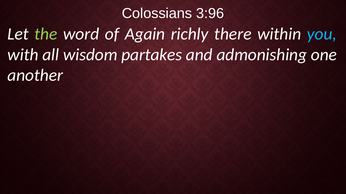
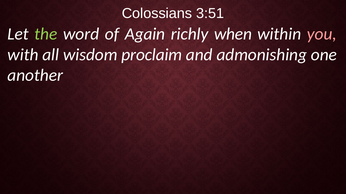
3:96: 3:96 -> 3:51 (210, 13)
there: there -> when (233, 34)
you colour: light blue -> pink (322, 34)
partakes: partakes -> proclaim (152, 55)
